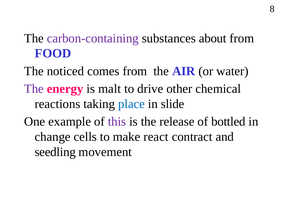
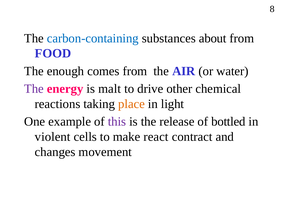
carbon-containing colour: purple -> blue (93, 38)
noticed: noticed -> enough (65, 71)
place colour: blue -> orange (131, 104)
slide: slide -> light (173, 104)
change: change -> violent (53, 137)
seedling: seedling -> changes (55, 152)
